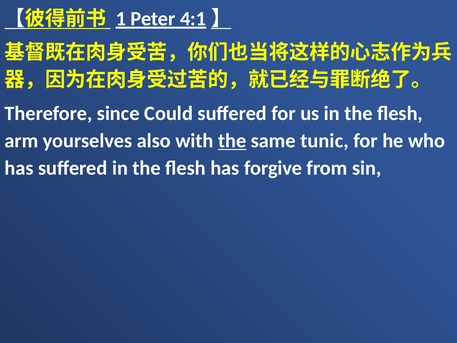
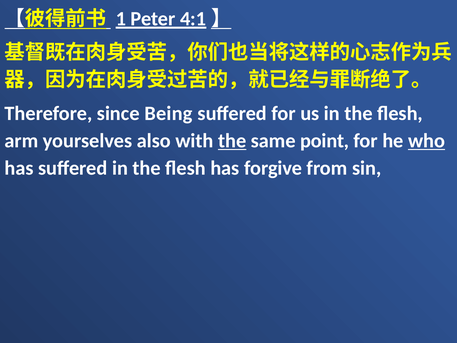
Could: Could -> Being (169, 113)
tunic: tunic -> point (325, 141)
who underline: none -> present (427, 141)
